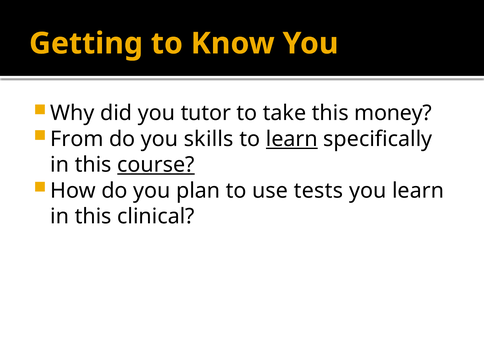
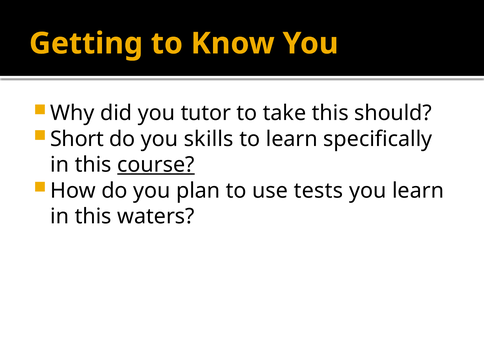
money: money -> should (393, 113)
From: From -> Short (77, 139)
learn underline: present -> none (292, 139)
clinical: clinical -> waters (156, 216)
